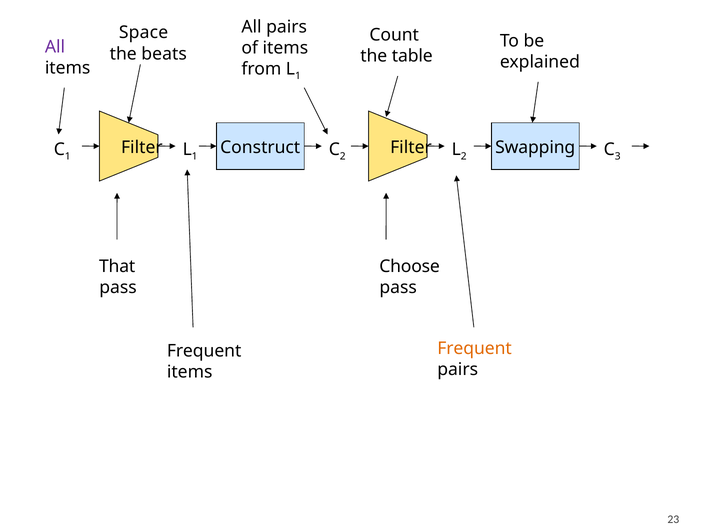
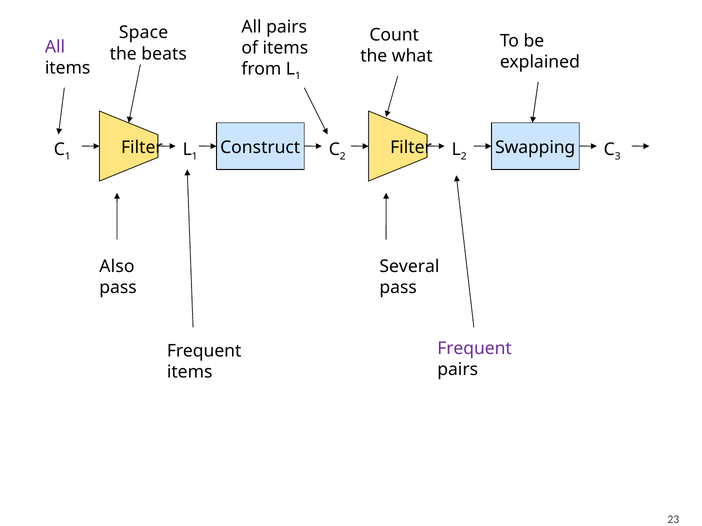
table: table -> what (412, 56)
That: That -> Also (117, 267)
Choose: Choose -> Several (409, 267)
Frequent colour: orange -> purple (475, 349)
